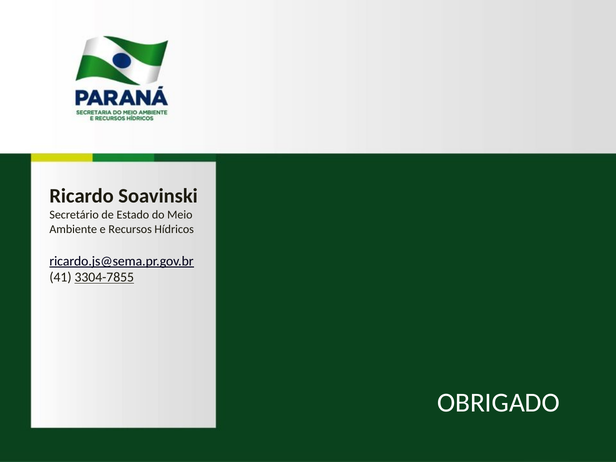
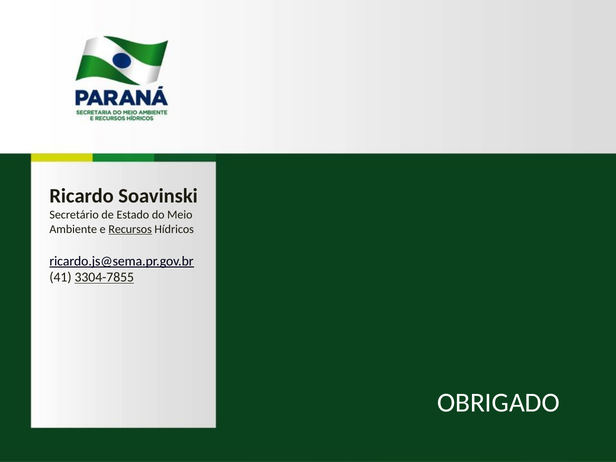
Recursos underline: none -> present (130, 229)
